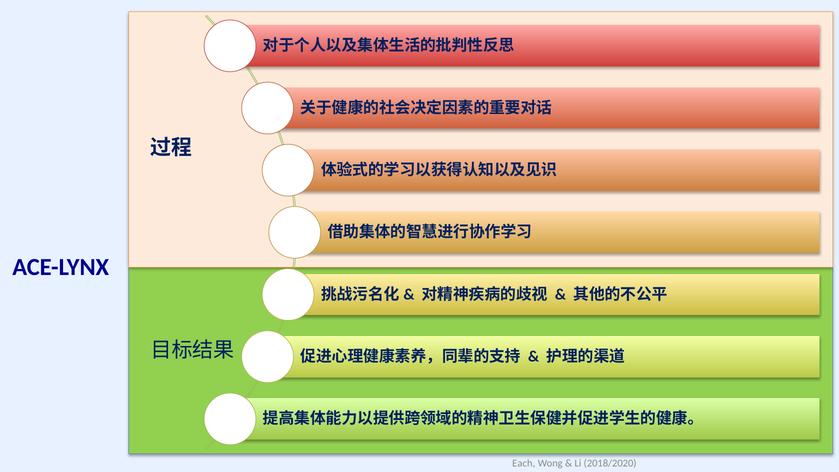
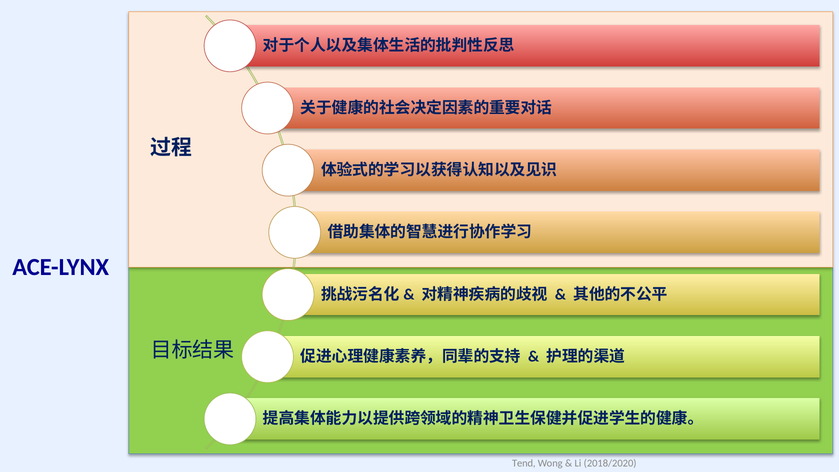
Each: Each -> Tend (524, 463)
